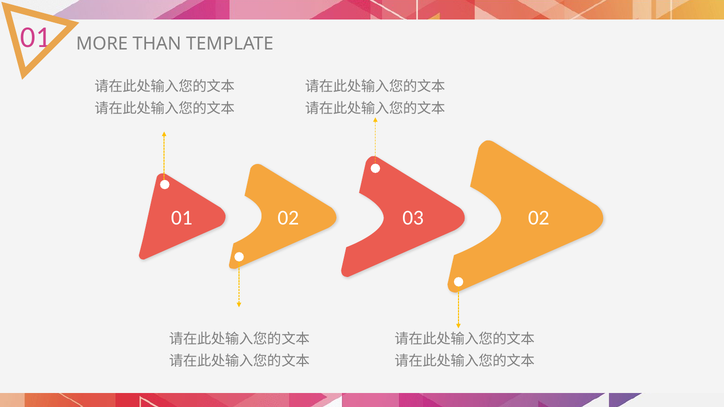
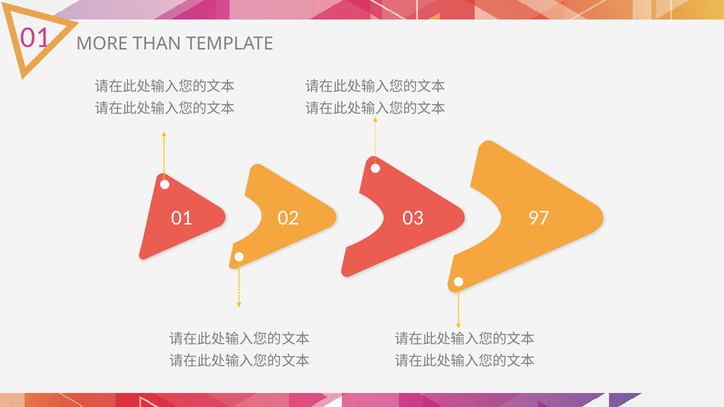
01 02: 02 -> 97 (539, 218)
